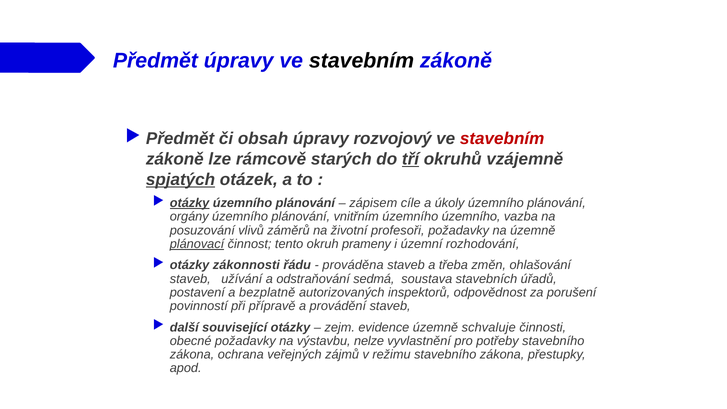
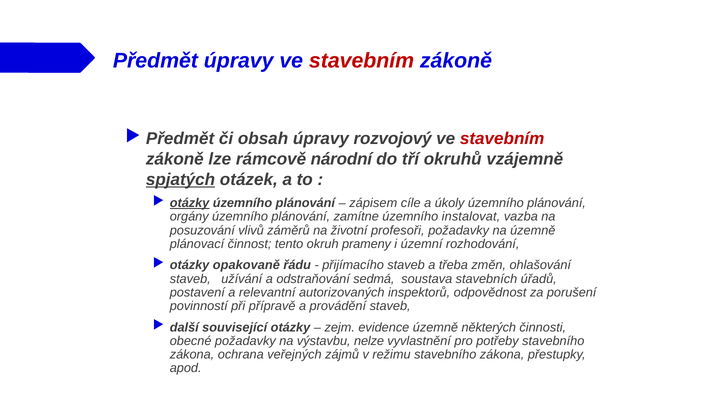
stavebním colour: black -> red (362, 60)
starých: starých -> národní (341, 159)
tří underline: present -> none (410, 159)
vnitřním: vnitřním -> zamítne (356, 217)
územního územního: územního -> instalovat (471, 217)
plánovací underline: present -> none (197, 244)
zákonnosti: zákonnosti -> opakovaně (246, 265)
prováděna: prováděna -> přijímacího (353, 265)
bezplatně: bezplatně -> relevantní (267, 292)
schvaluje: schvaluje -> některých (489, 327)
